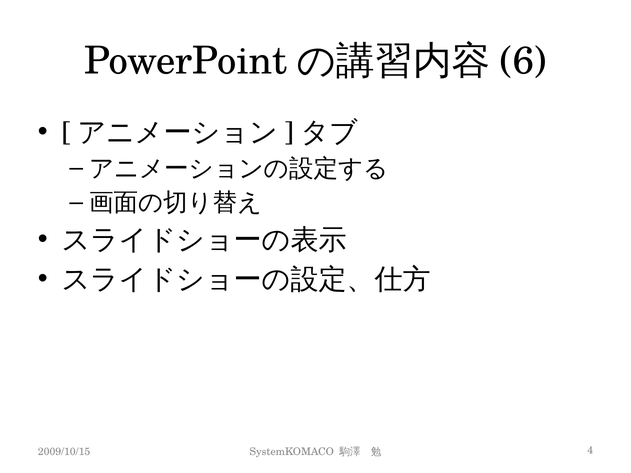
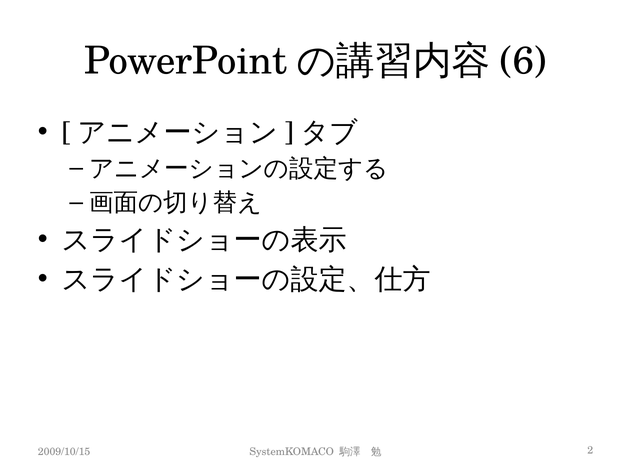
4: 4 -> 2 (590, 451)
